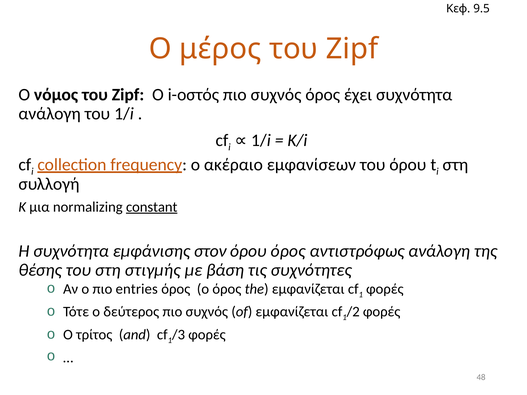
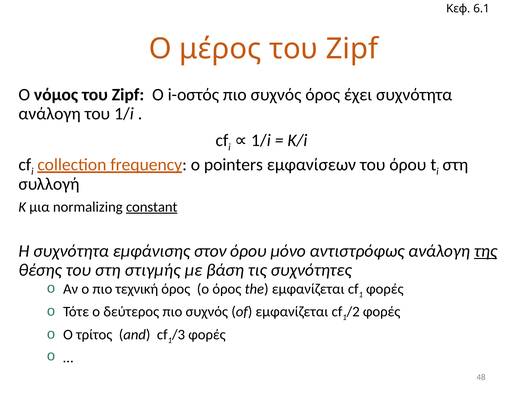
9.5: 9.5 -> 6.1 (482, 9)
ακέραιο: ακέραιο -> pointers (233, 165)
όρου όρος: όρος -> μόνο (288, 251)
της underline: none -> present (486, 251)
entries: entries -> τεχνική (137, 289)
